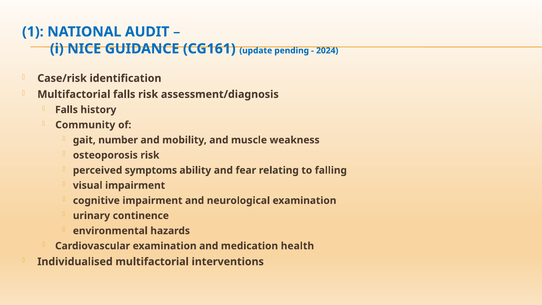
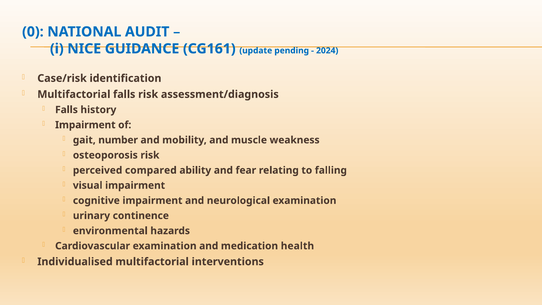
1: 1 -> 0 (33, 32)
Community: Community -> Impairment (85, 125)
symptoms: symptoms -> compared (151, 170)
